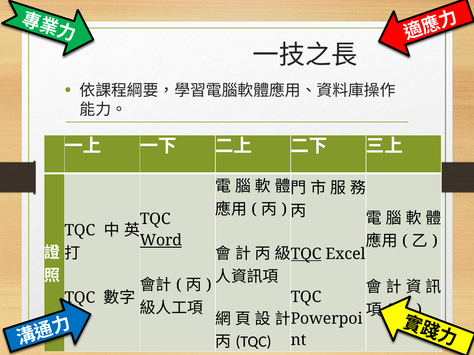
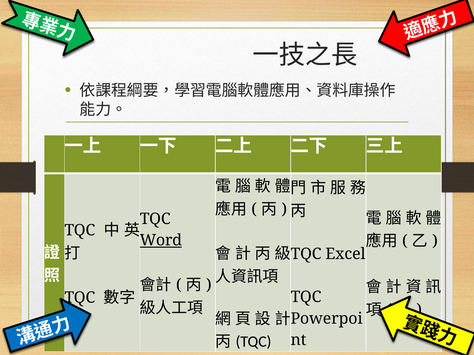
TQC underline: present -> none (306, 254)
